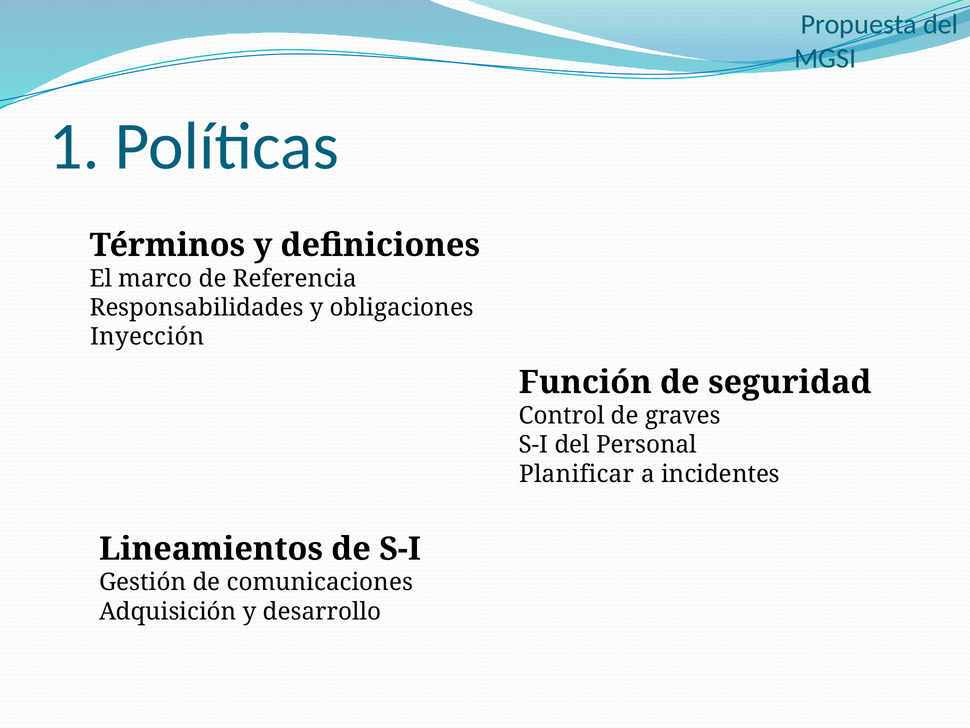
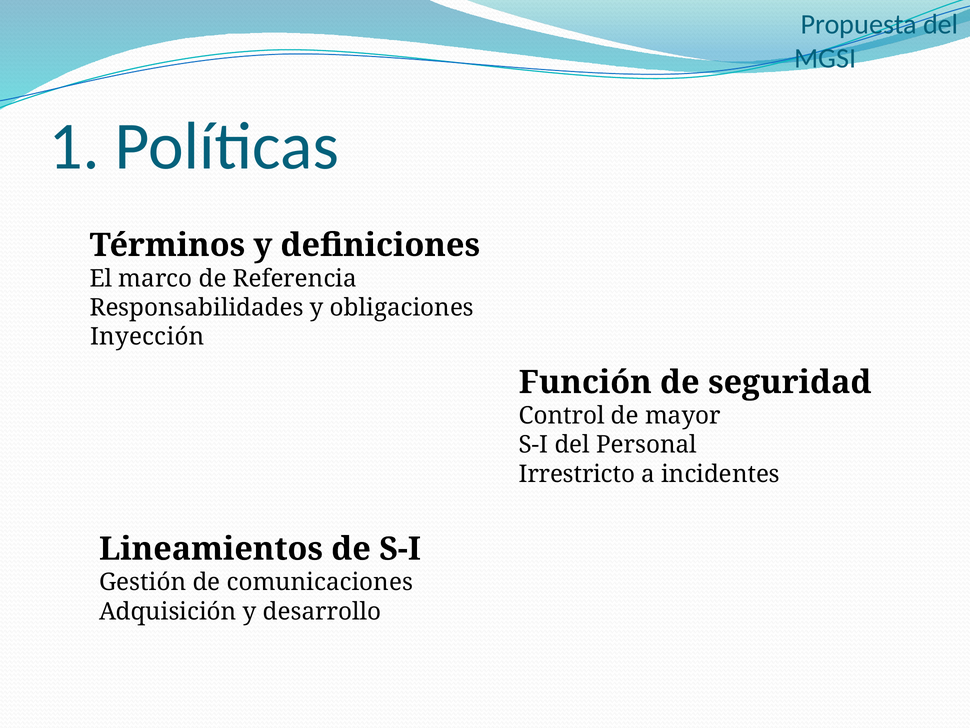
graves: graves -> mayor (683, 416)
Planificar: Planificar -> Irrestricto (577, 474)
